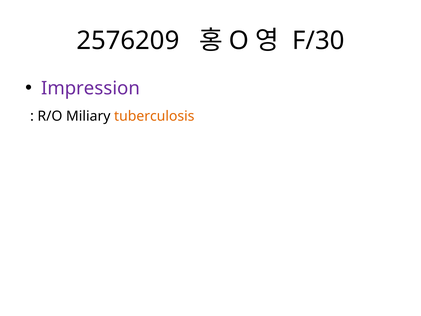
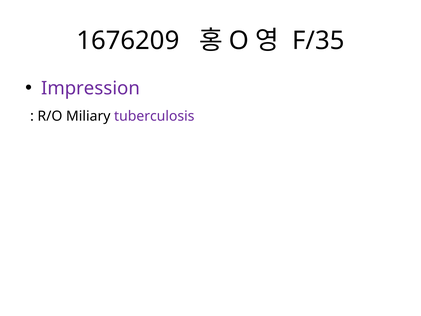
2576209: 2576209 -> 1676209 (128, 41)
F/30: F/30 -> F/35 (318, 41)
tuberculosis colour: orange -> purple (154, 116)
